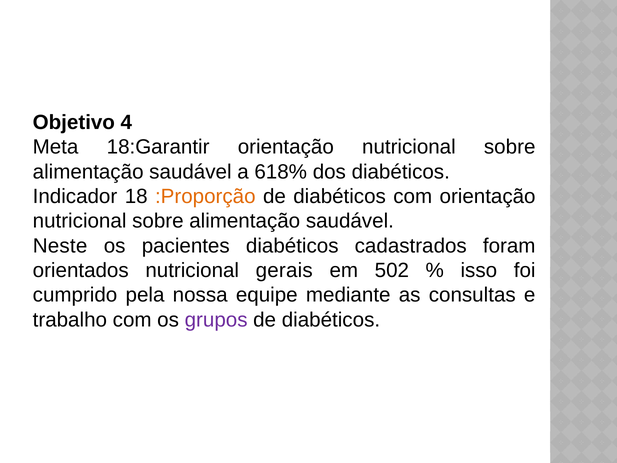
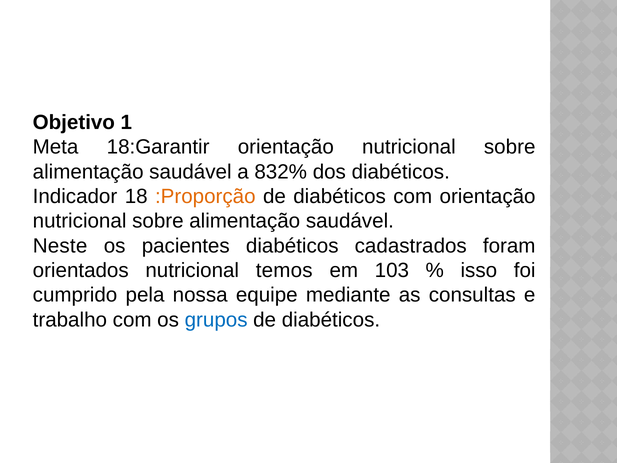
4: 4 -> 1 (126, 122)
618%: 618% -> 832% (281, 172)
gerais: gerais -> temos (284, 270)
502: 502 -> 103 (392, 270)
grupos colour: purple -> blue (216, 320)
